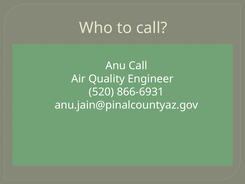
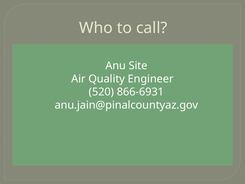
Anu Call: Call -> Site (138, 66)
